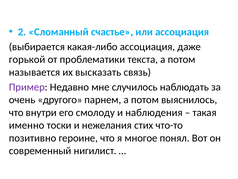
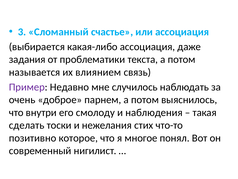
2: 2 -> 3 (22, 32)
горькой: горькой -> задания (27, 59)
высказать: высказать -> влиянием (98, 72)
другого: другого -> доброе (60, 100)
именно: именно -> сделать (27, 125)
героине: героине -> которое (78, 138)
